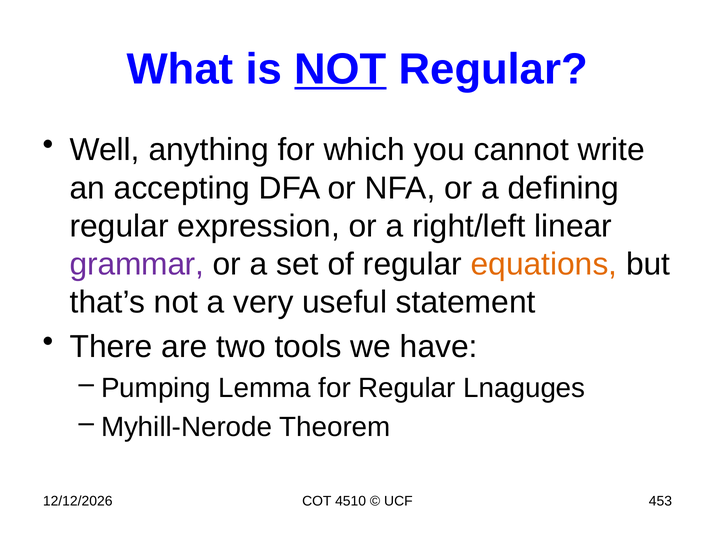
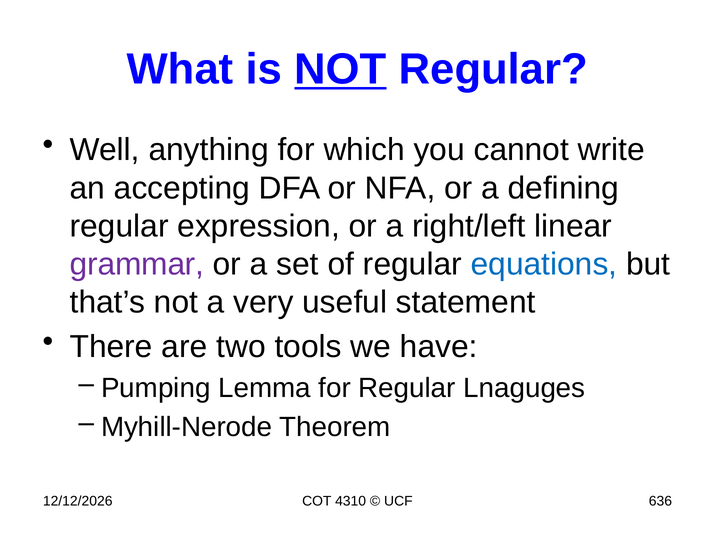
equations colour: orange -> blue (544, 264)
4510: 4510 -> 4310 (351, 501)
453: 453 -> 636 (660, 501)
